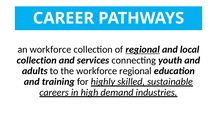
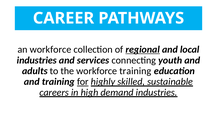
collection: collection -> industries (37, 60)
workforce regional: regional -> training (135, 71)
for underline: none -> present (83, 82)
